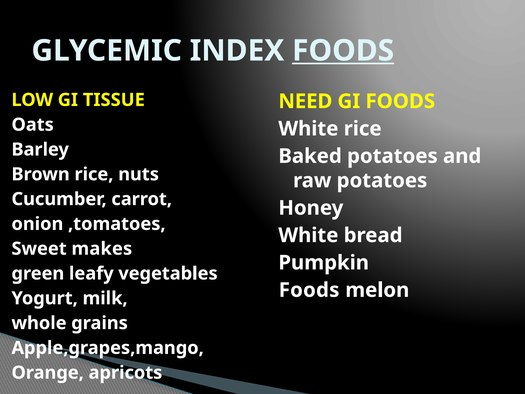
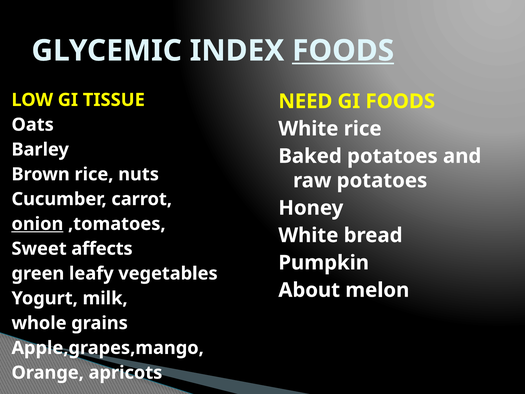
onion underline: none -> present (37, 224)
makes: makes -> affects (102, 249)
Foods: Foods -> About (309, 290)
